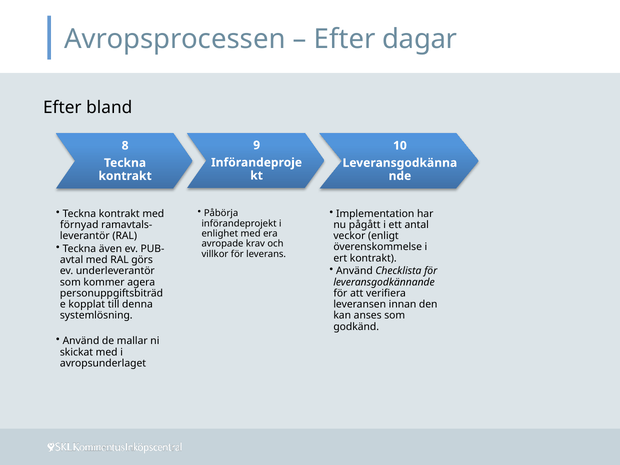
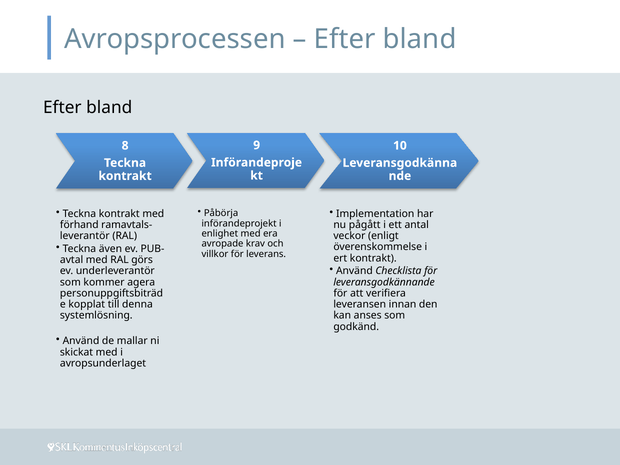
dagar: dagar -> bland (420, 39)
förnyad: förnyad -> förhand (79, 225)
